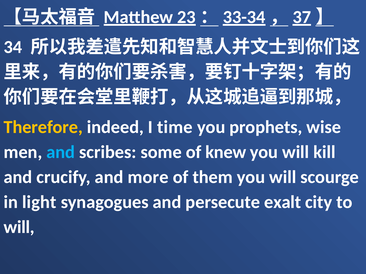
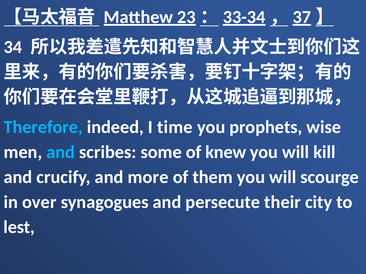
Therefore colour: yellow -> light blue (43, 127)
light: light -> over (39, 203)
exalt: exalt -> their (283, 203)
will: will -> lest (19, 228)
